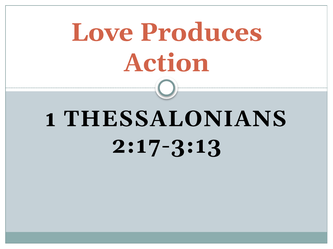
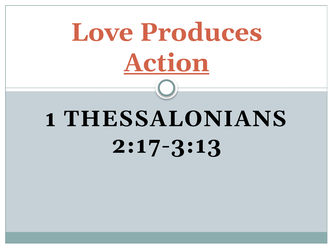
Action underline: none -> present (167, 63)
